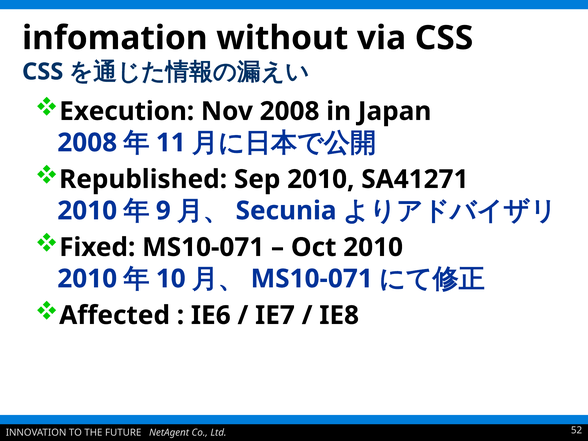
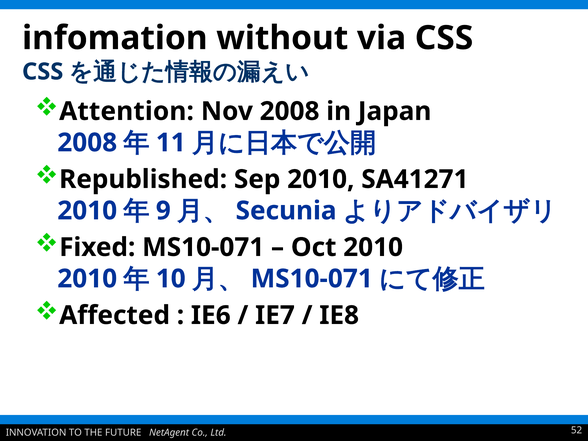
Execution: Execution -> Attention (127, 111)
